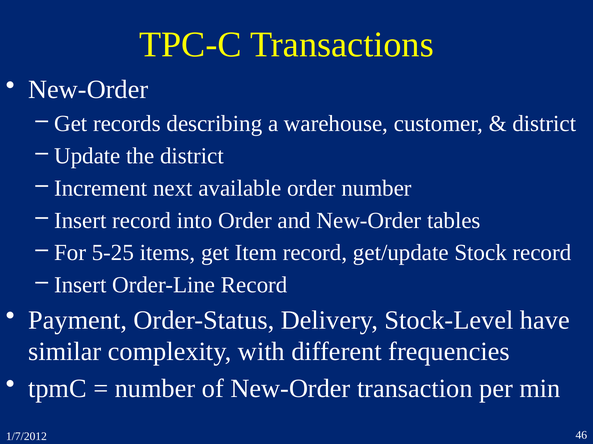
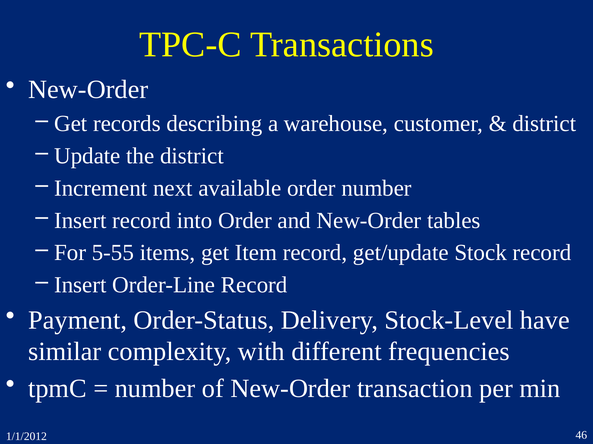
5-25: 5-25 -> 5-55 (113, 253)
1/7/2012: 1/7/2012 -> 1/1/2012 (26, 437)
